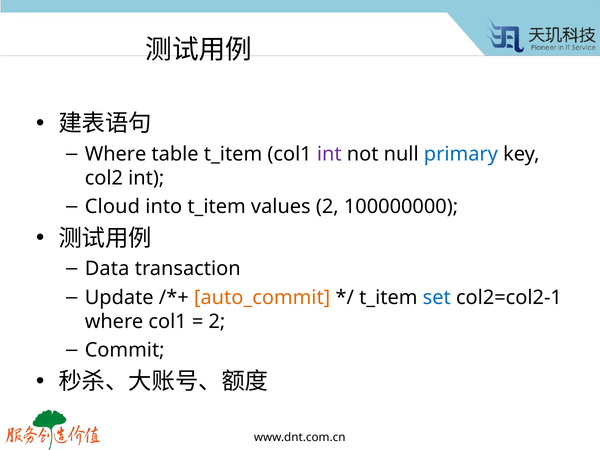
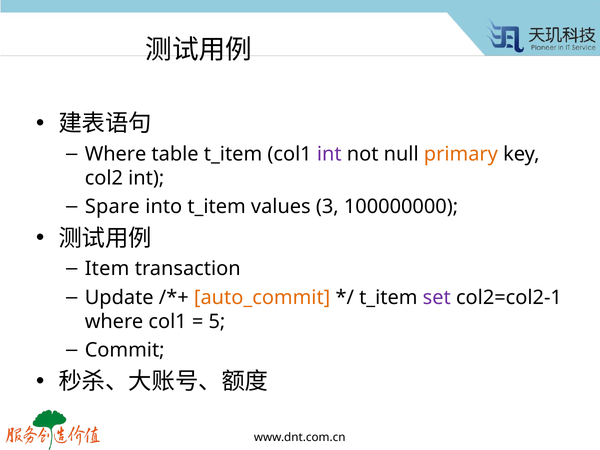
primary colour: blue -> orange (461, 154)
Cloud: Cloud -> Spare (112, 207)
values 2: 2 -> 3 (327, 207)
Data: Data -> Item (107, 269)
set colour: blue -> purple (437, 297)
2: 2 -> 5 (217, 321)
